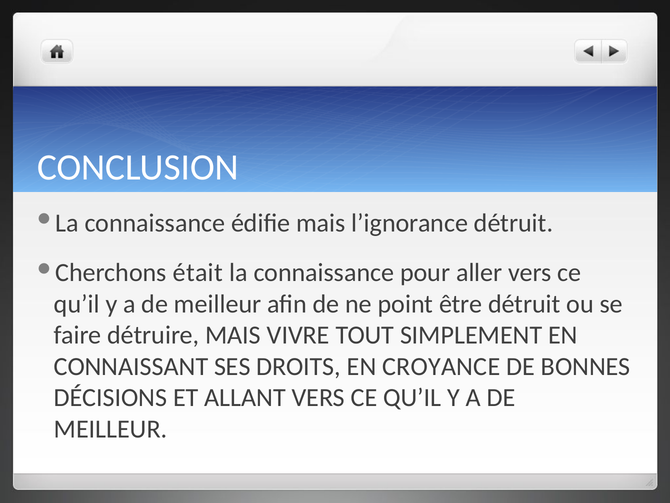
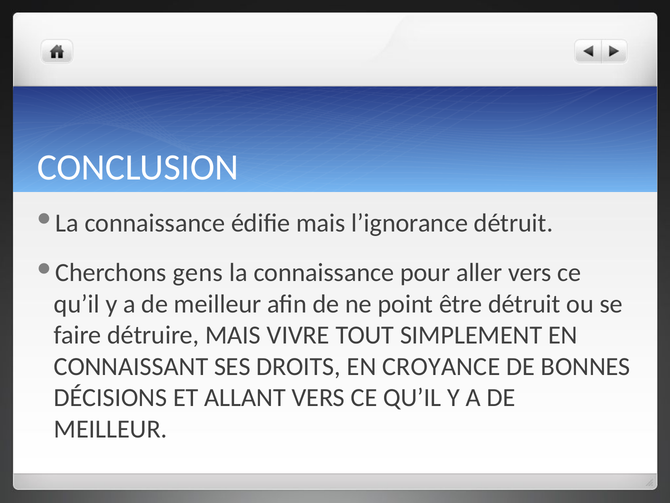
était: était -> gens (198, 273)
